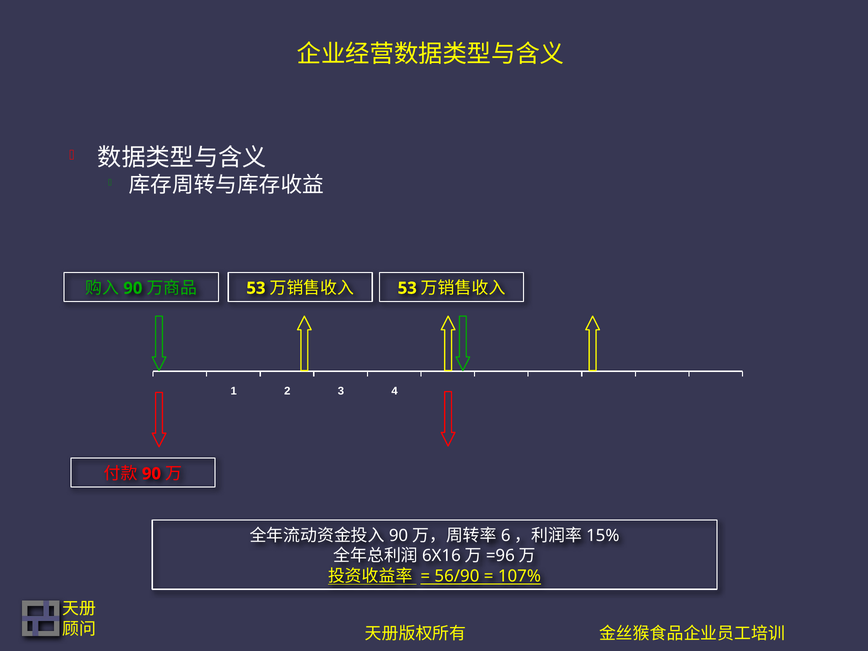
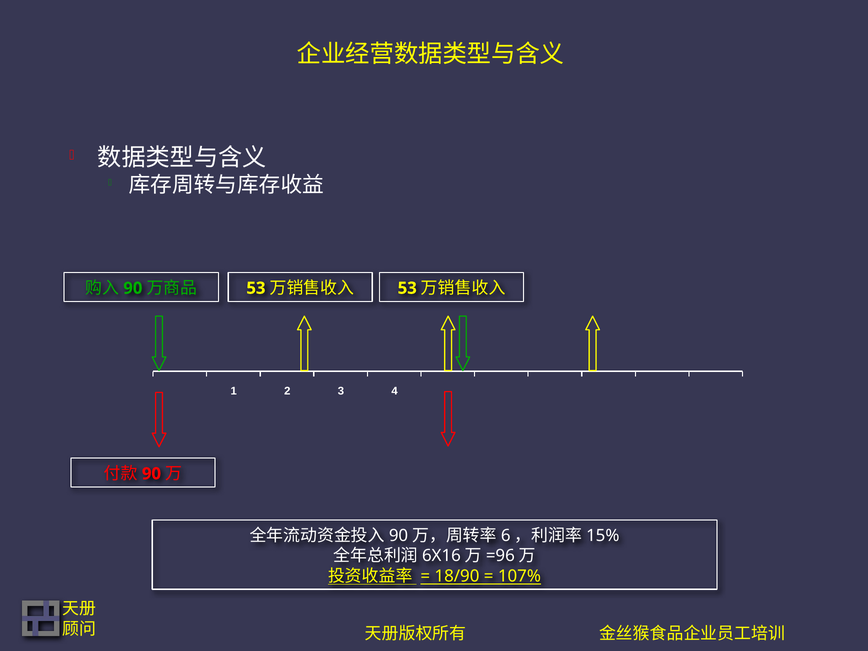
56/90: 56/90 -> 18/90 (457, 576)
